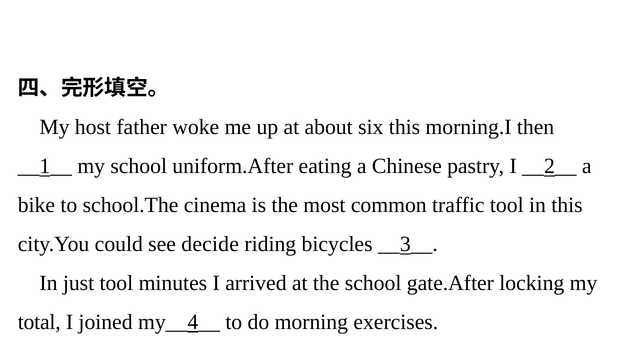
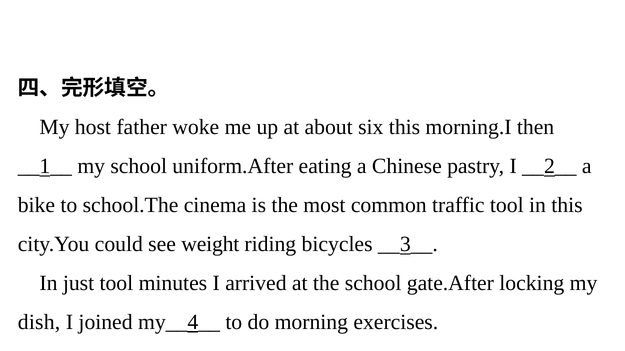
decide: decide -> weight (210, 245)
total: total -> dish (39, 323)
